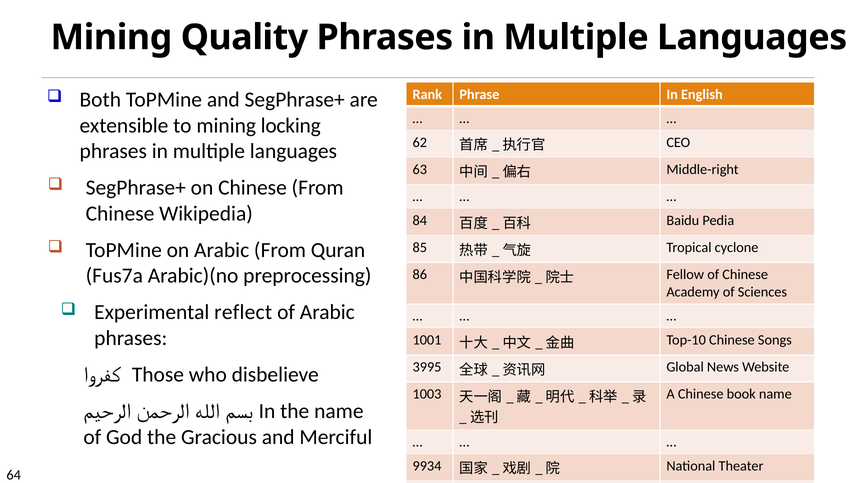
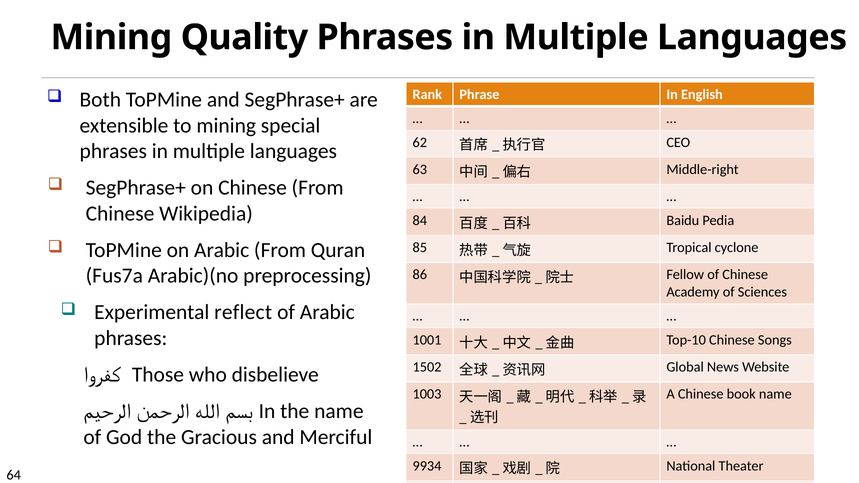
locking: locking -> special (291, 126)
3995: 3995 -> 1502 (427, 367)
